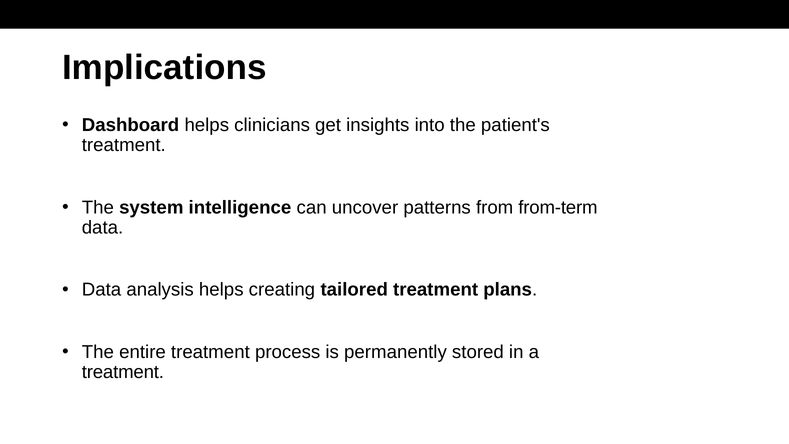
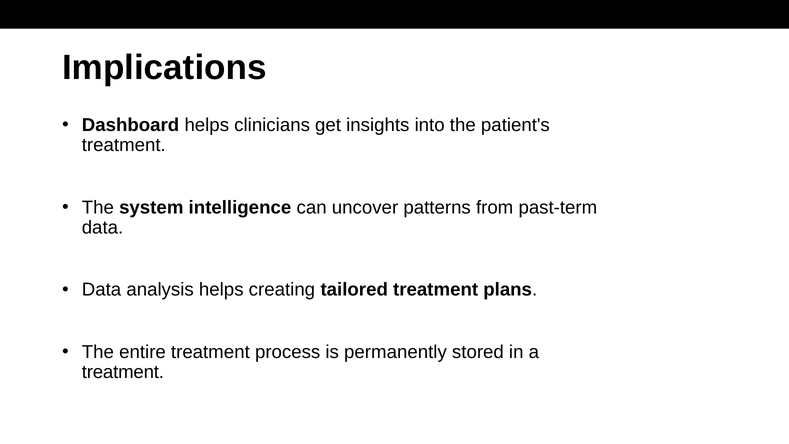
from-term: from-term -> past-term (558, 207)
